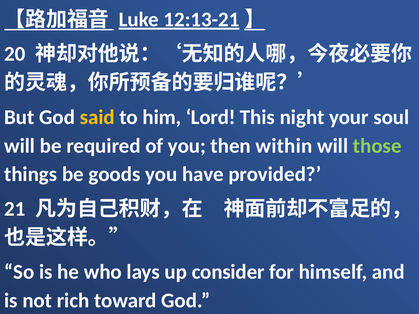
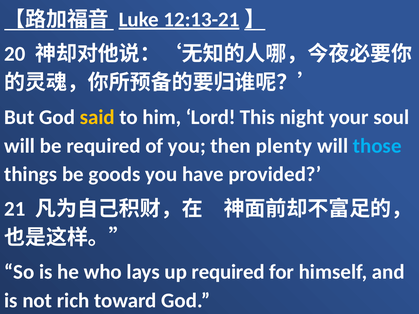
within: within -> plenty (284, 146)
those colour: light green -> light blue (377, 146)
up consider: consider -> required (228, 272)
